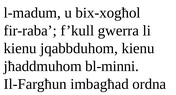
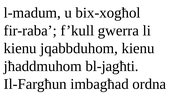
bl-minni: bl-minni -> bl-jagħti (112, 66)
